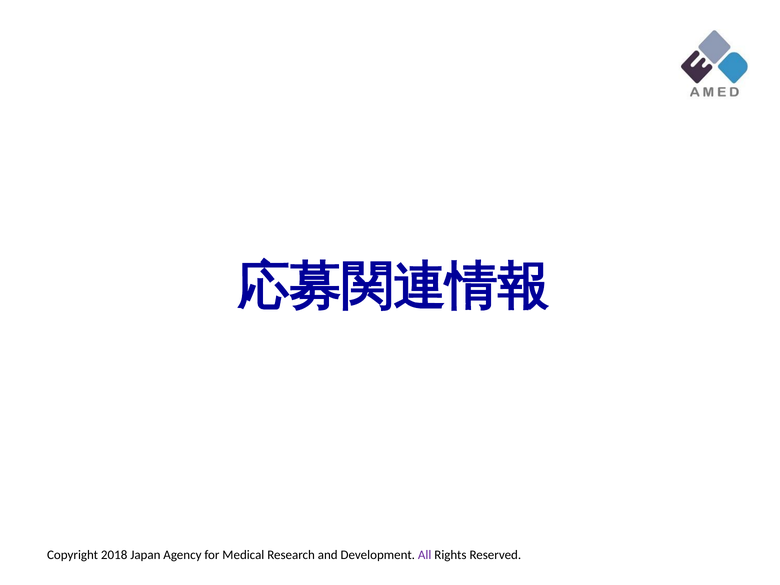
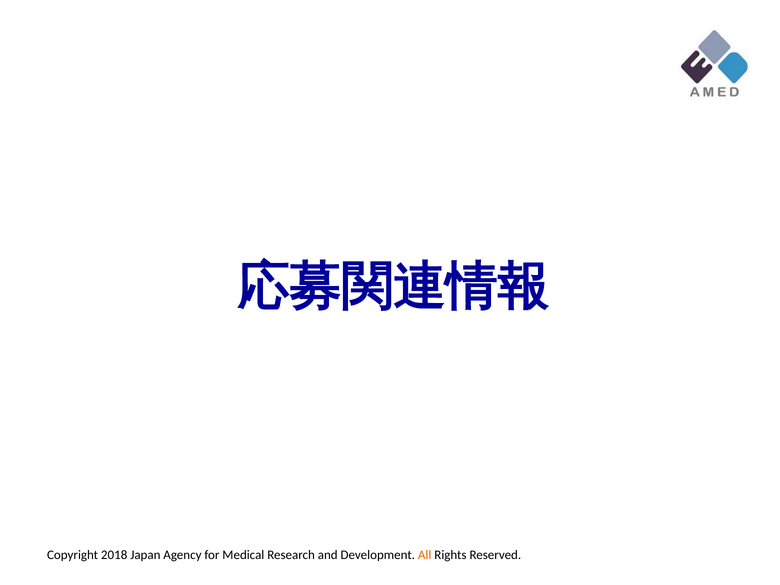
All colour: purple -> orange (425, 555)
